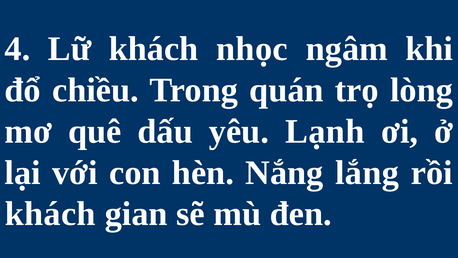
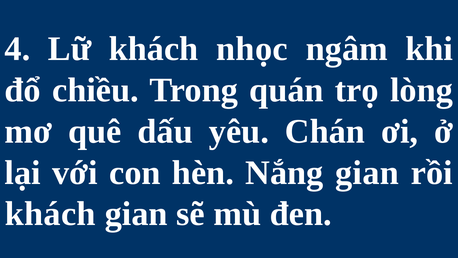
Lạnh: Lạnh -> Chán (325, 131)
Nắng lắng: lắng -> gian (367, 172)
